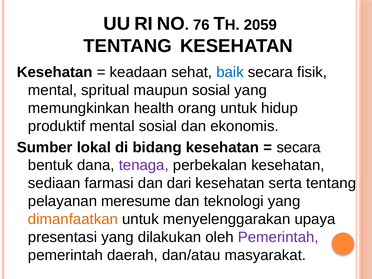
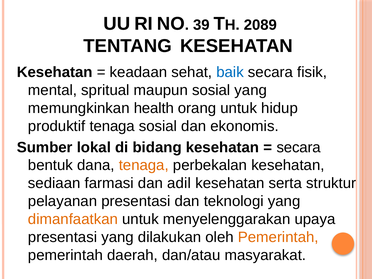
76: 76 -> 39 (201, 25)
2059: 2059 -> 2089 (260, 25)
produktif mental: mental -> tenaga (112, 126)
tenaga colour: purple -> orange (144, 165)
dari: dari -> adil (179, 183)
serta tentang: tentang -> struktur (331, 183)
pelayanan meresume: meresume -> presentasi (136, 201)
Pemerintah colour: purple -> orange (278, 237)
